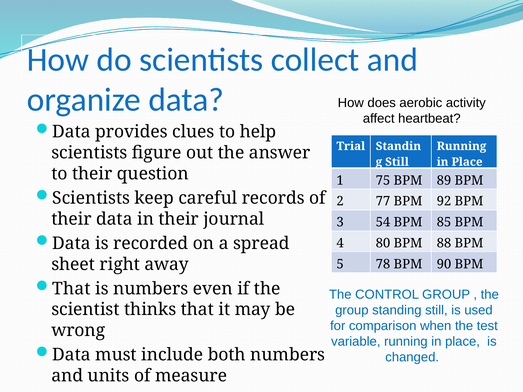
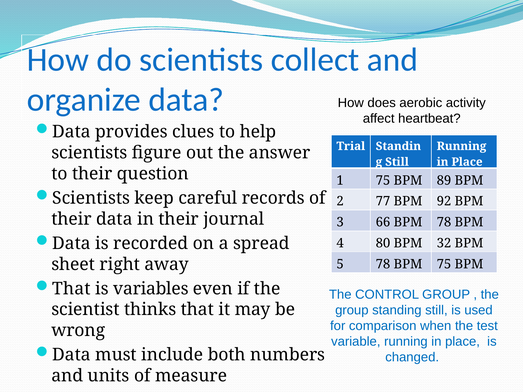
54: 54 -> 66 (383, 222)
BPM 85: 85 -> 78 (444, 222)
88: 88 -> 32 (444, 243)
BPM 90: 90 -> 75 (444, 264)
is numbers: numbers -> variables (151, 289)
